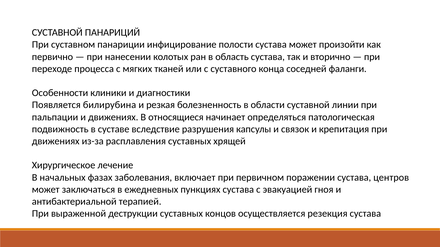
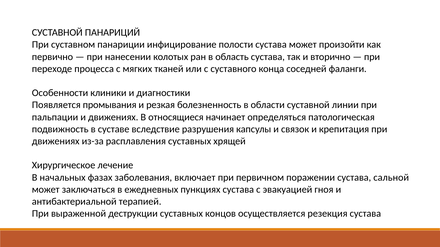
билирубина: билирубина -> промывания (110, 105)
центров: центров -> сальной (391, 178)
